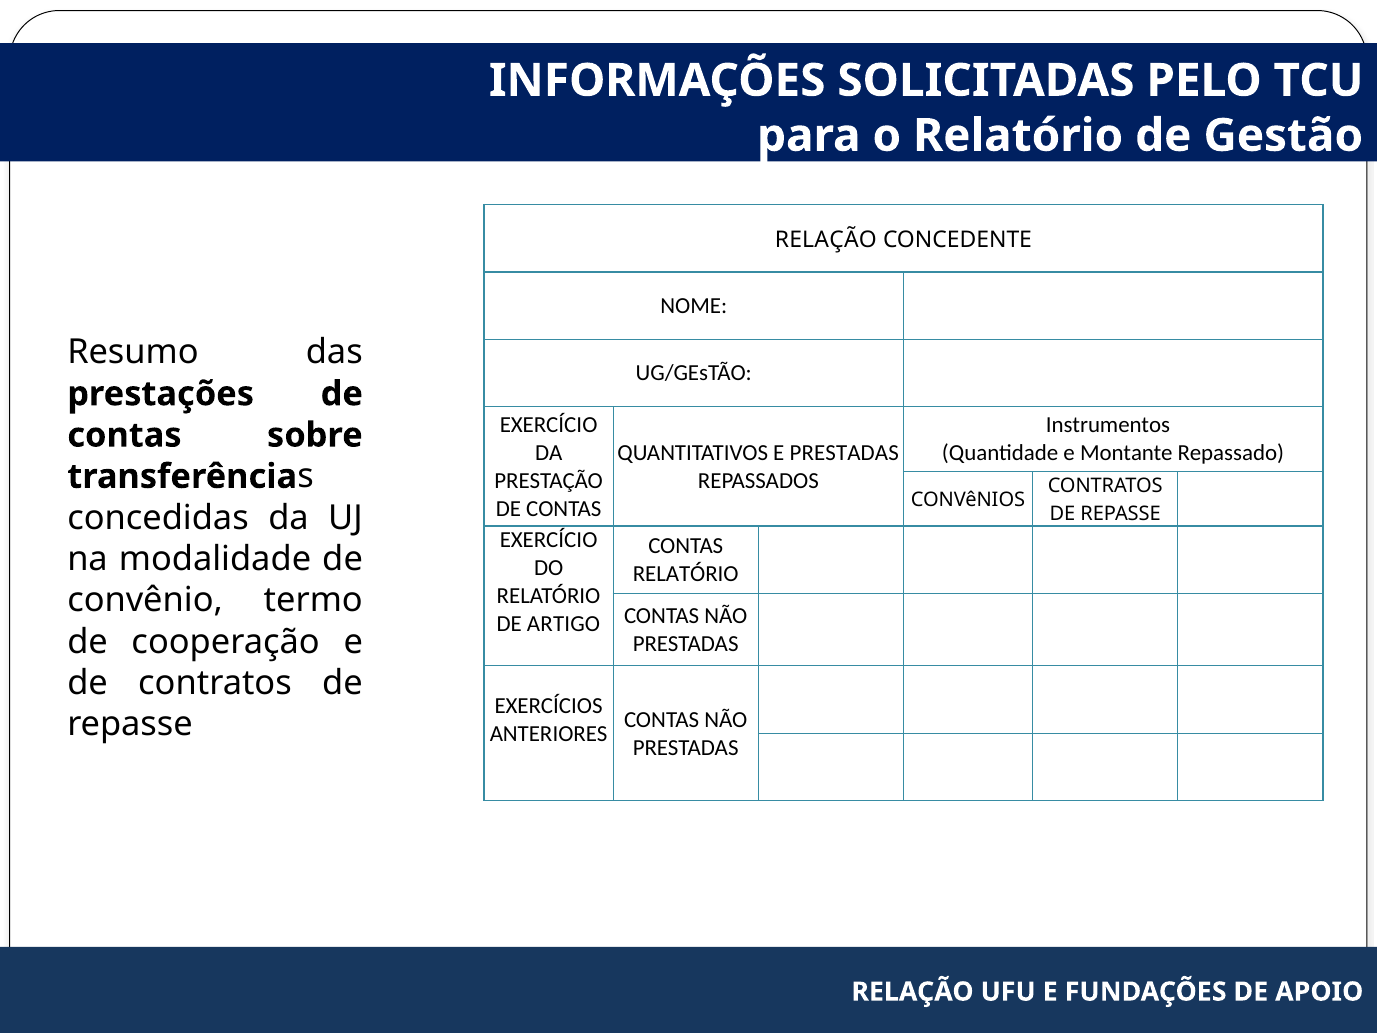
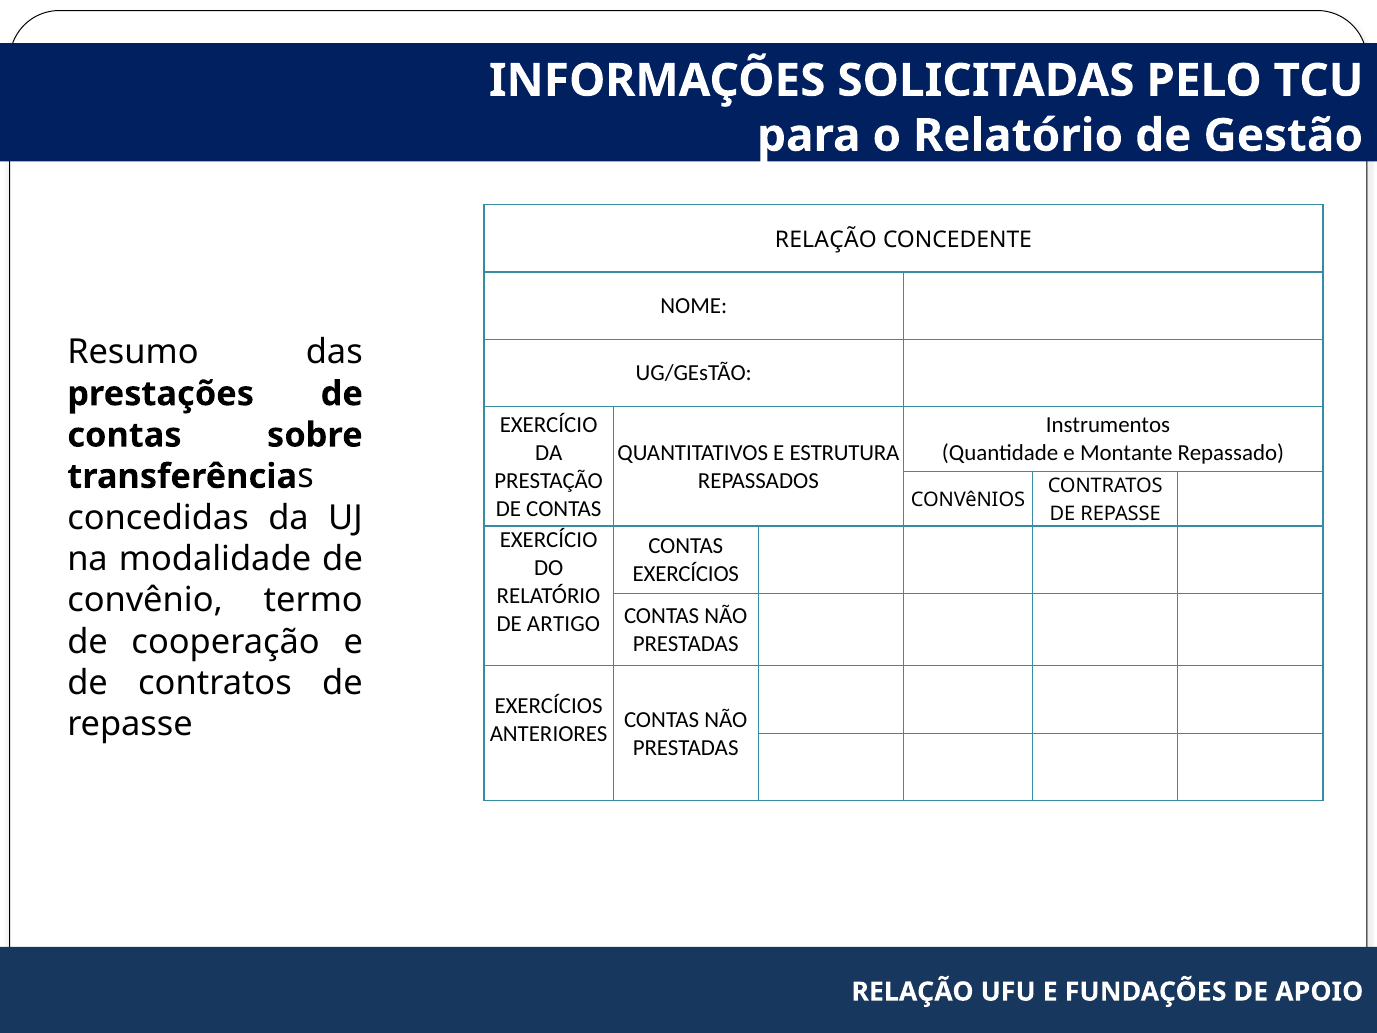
E PRESTADAS: PRESTADAS -> ESTRUTURA (844, 452)
RELATÓRIO: RELATÓRIO -> EXERCÍCIOS (686, 574)
